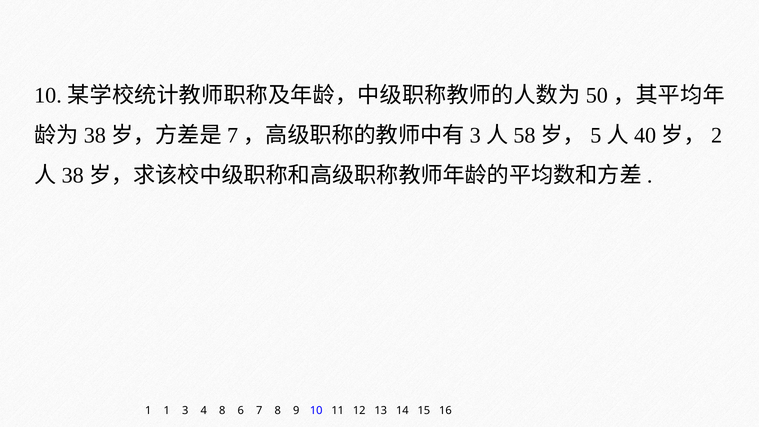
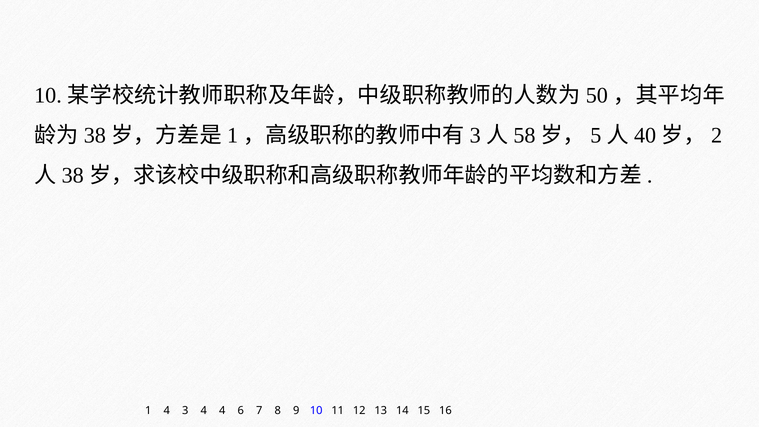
7: 7 -> 1 (233, 135)
1 1: 1 -> 4 (167, 410)
4 8: 8 -> 4 (222, 410)
